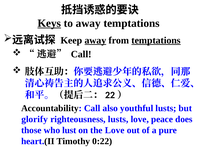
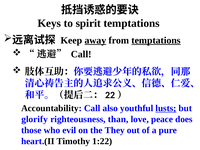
Keys underline: present -> none (49, 23)
to away: away -> spirit (88, 23)
lusts underline: none -> present (166, 108)
righteousness lusts: lusts -> than (118, 119)
lust: lust -> evil (69, 130)
the Love: Love -> They (115, 130)
0:22: 0:22 -> 1:22 (102, 141)
